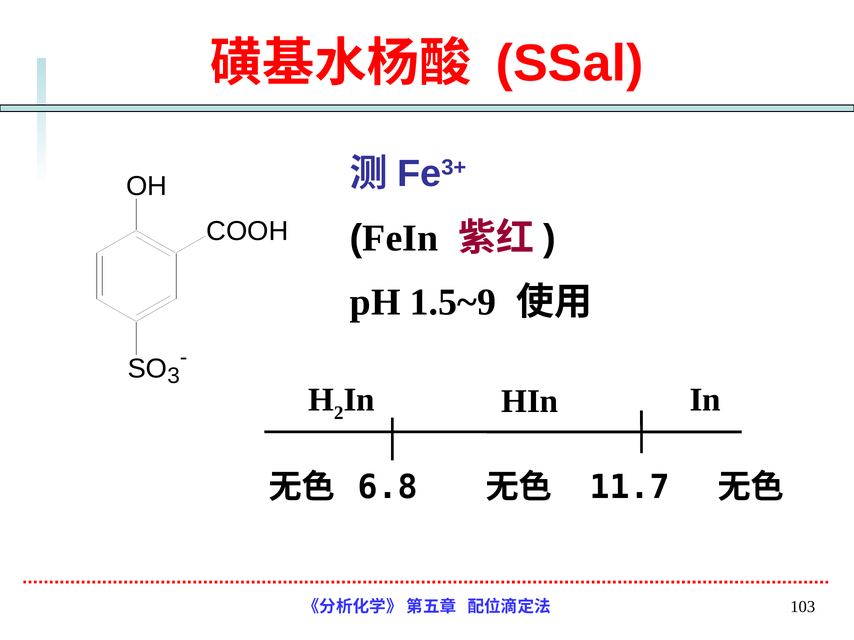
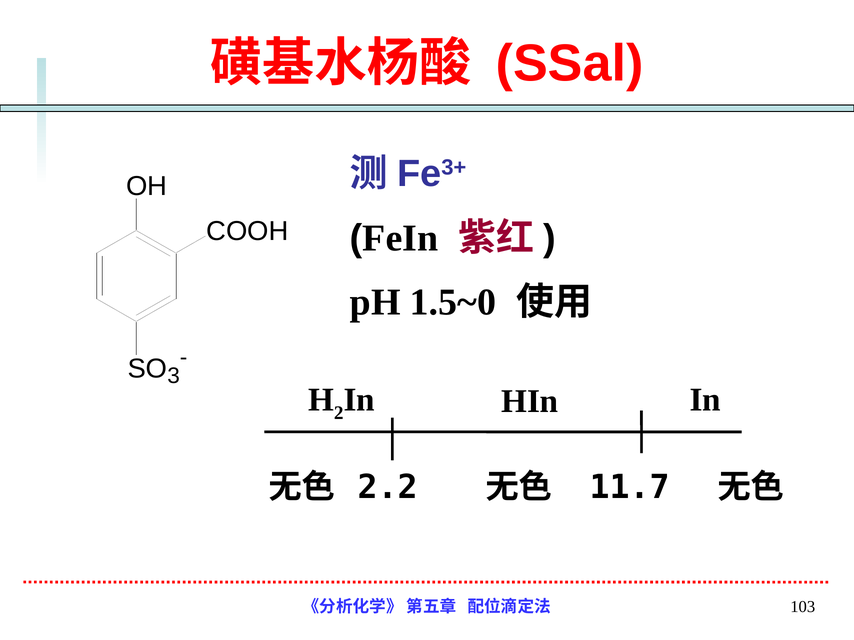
1.5~9: 1.5~9 -> 1.5~0 (453, 303)
6.8: 6.8 -> 2.2 (388, 488)
